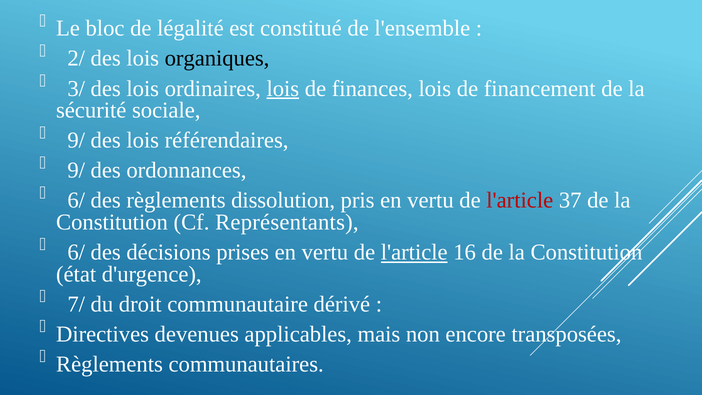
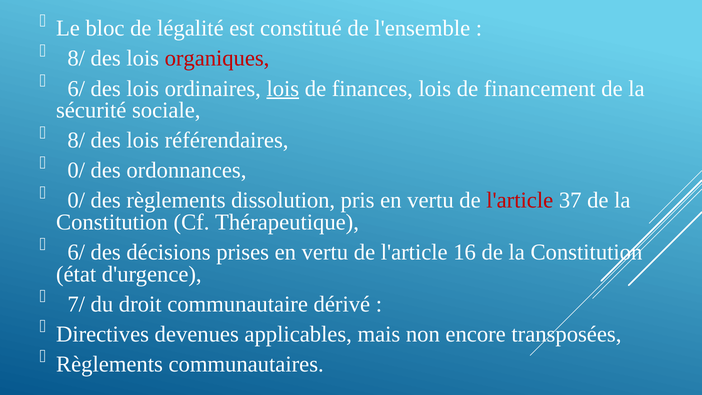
2/: 2/ -> 8/ (76, 58)
organiques colour: black -> red (217, 58)
3/: 3/ -> 6/ (76, 89)
9/: 9/ -> 8/ (76, 140)
9/: 9/ -> 0/ (76, 170)
6/: 6/ -> 0/ (76, 200)
Représentants: Représentants -> Thérapeutique (287, 222)
l'article underline: present -> none (414, 252)
